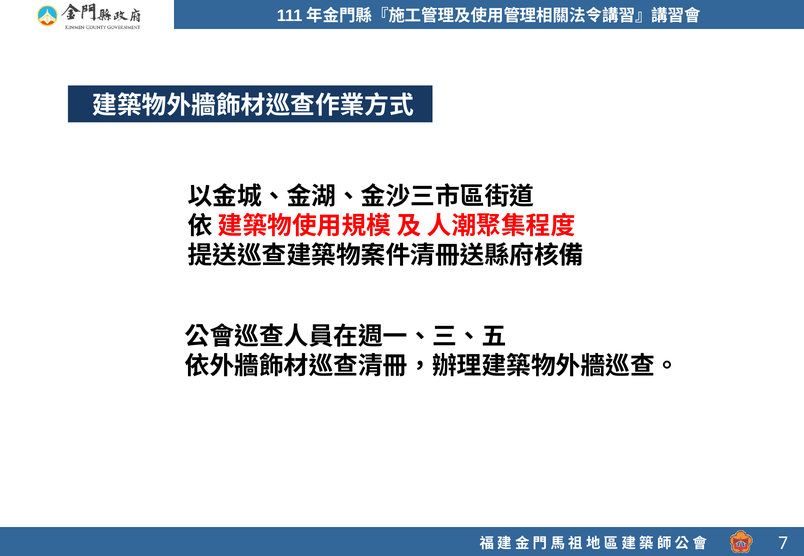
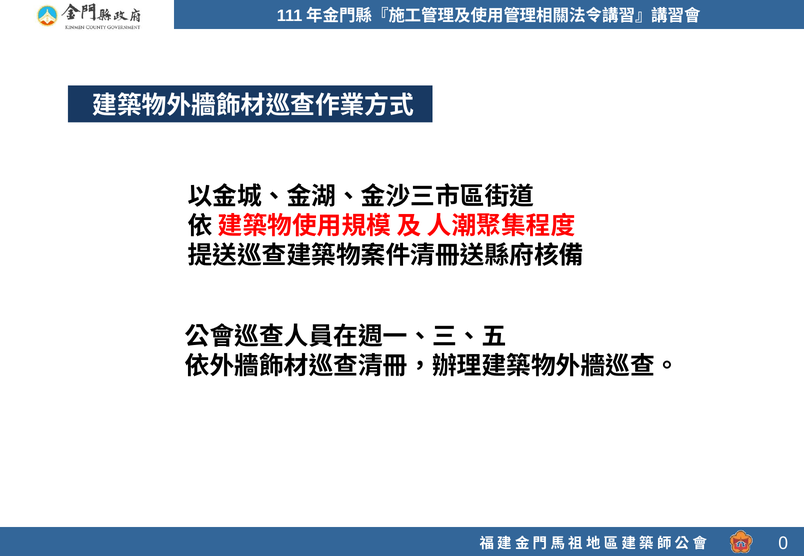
7: 7 -> 0 (783, 544)
